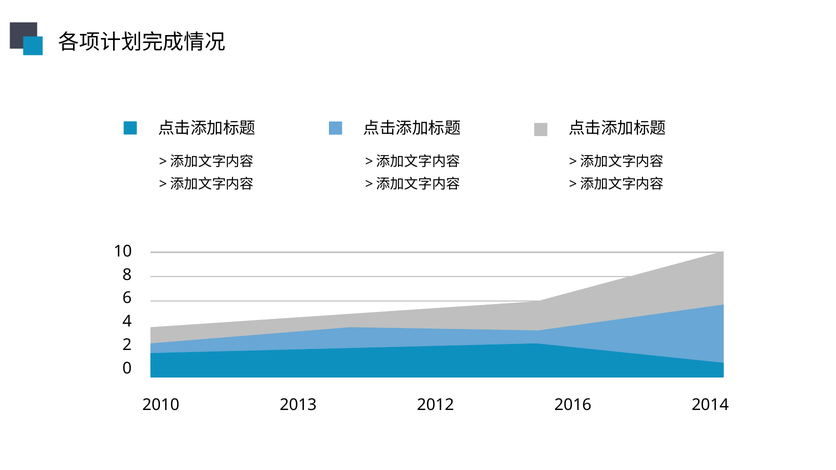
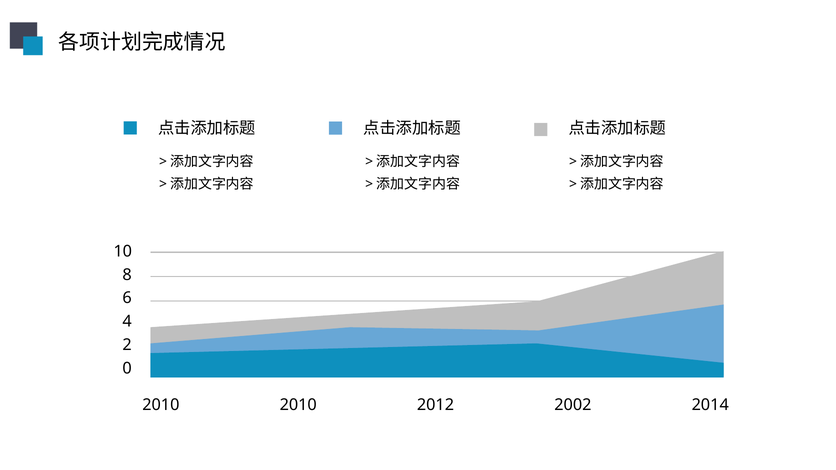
2010 2013: 2013 -> 2010 (298, 405)
2016: 2016 -> 2002 (573, 405)
